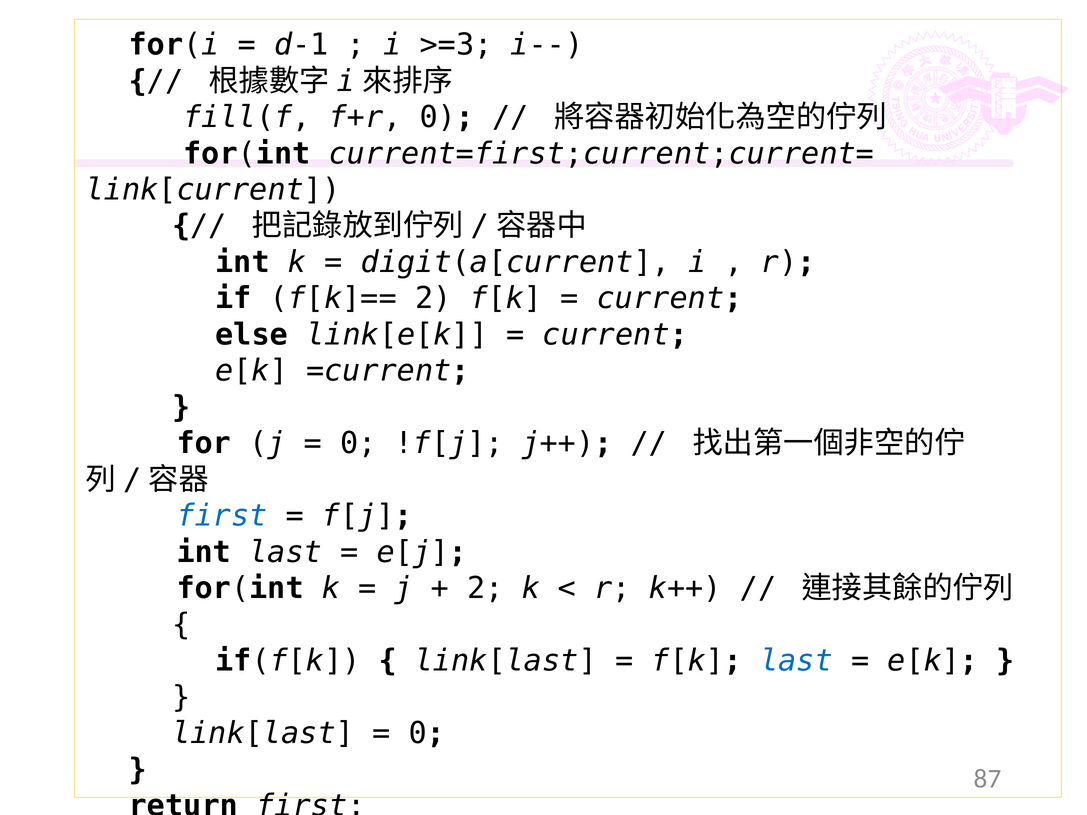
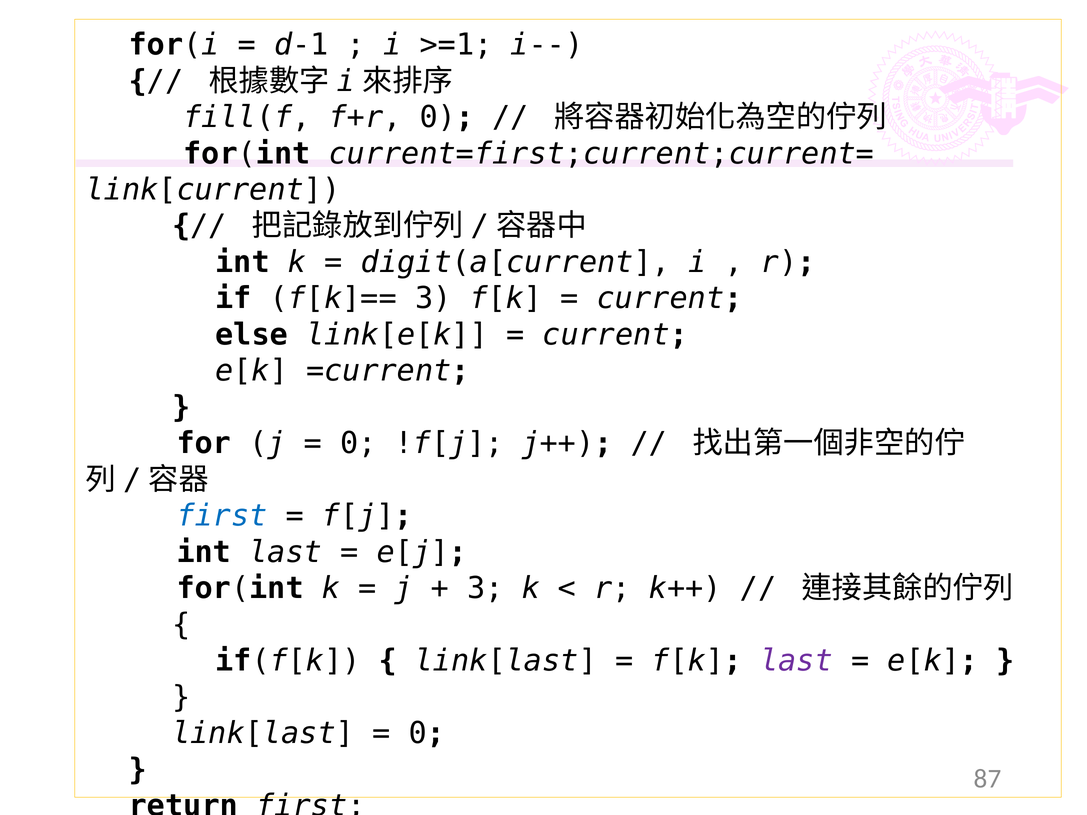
>=3: >=3 -> >=1 (456, 45)
f[k]== 2: 2 -> 3 (433, 299)
2: 2 -> 3 (485, 589)
last colour: blue -> purple (796, 661)
